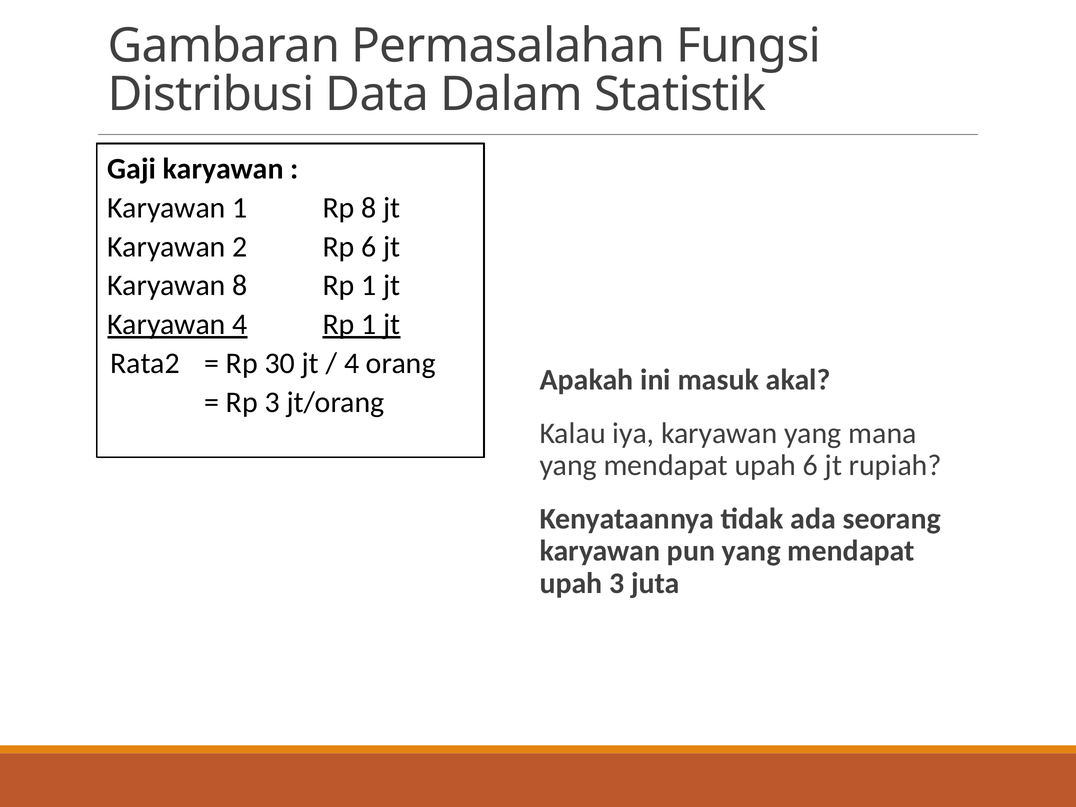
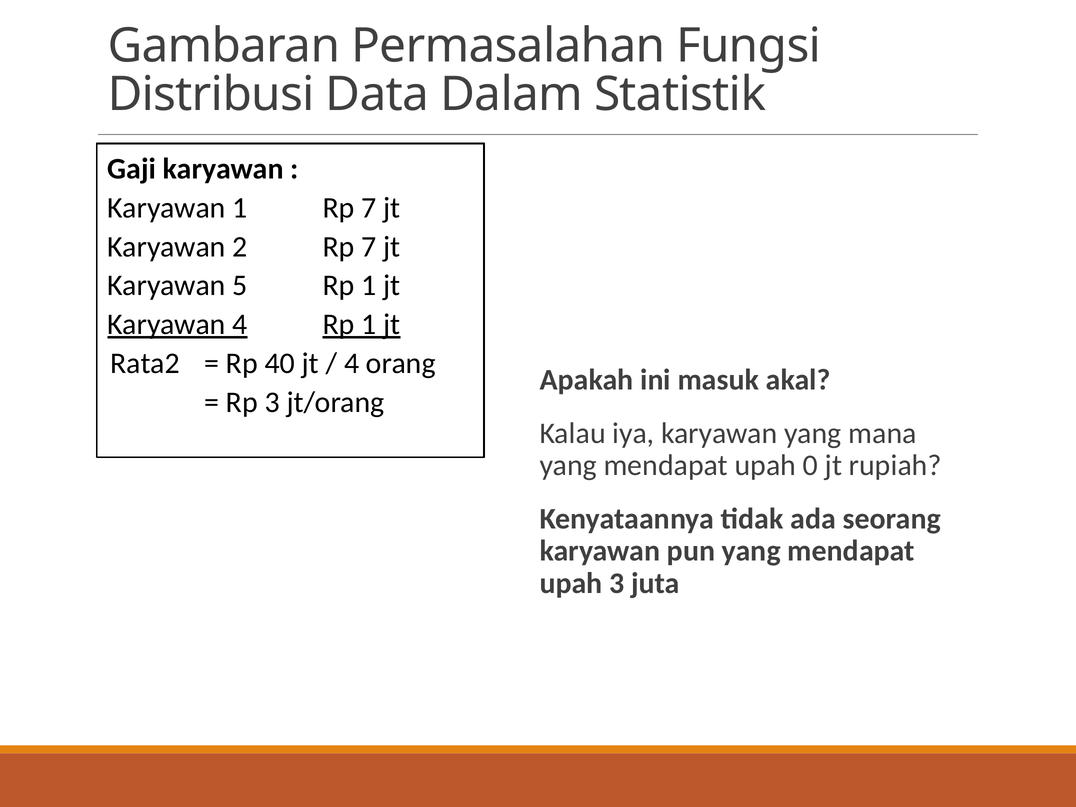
1 Rp 8: 8 -> 7 (369, 208)
2 Rp 6: 6 -> 7 (369, 247)
Karyawan 8: 8 -> 5 (240, 286)
30: 30 -> 40 (280, 363)
upah 6: 6 -> 0 (810, 466)
